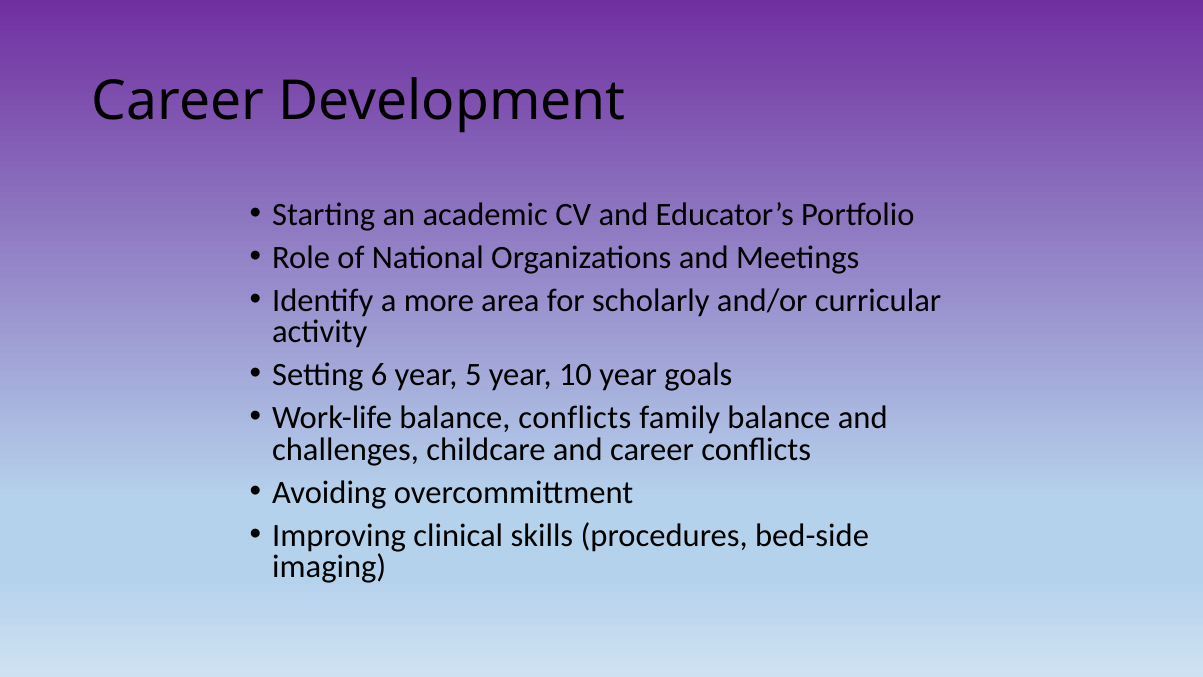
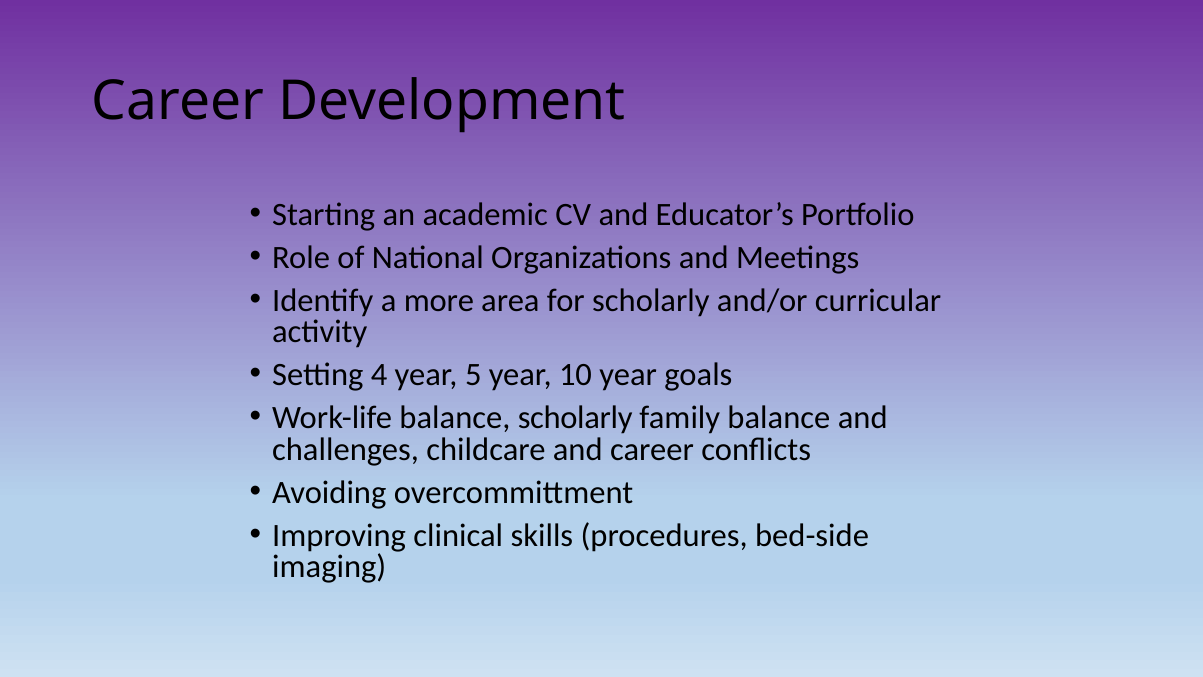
6: 6 -> 4 (379, 375)
balance conflicts: conflicts -> scholarly (575, 418)
